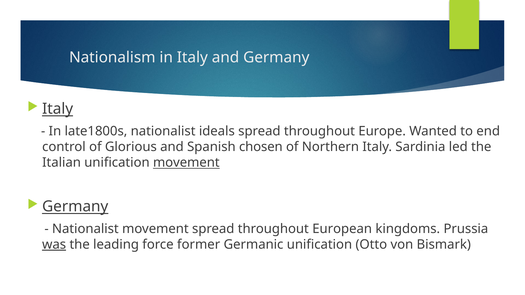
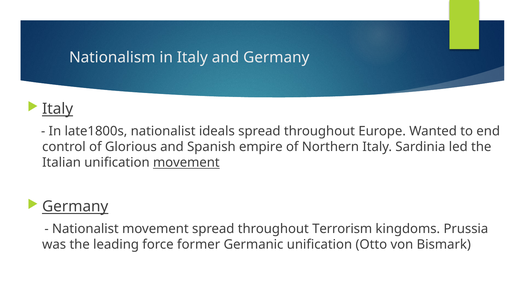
chosen: chosen -> empire (261, 147)
European: European -> Terrorism (342, 229)
was underline: present -> none (54, 245)
